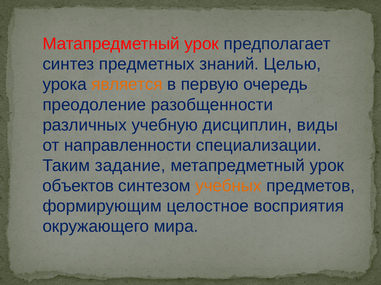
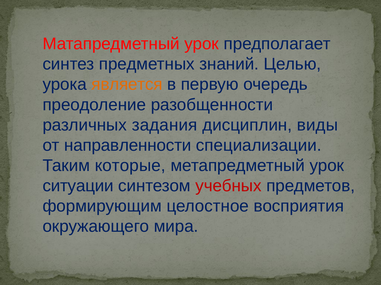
учебную: учебную -> задания (165, 125)
задание: задание -> которые (130, 166)
объектов: объектов -> ситуации (78, 186)
учебных colour: orange -> red (228, 186)
